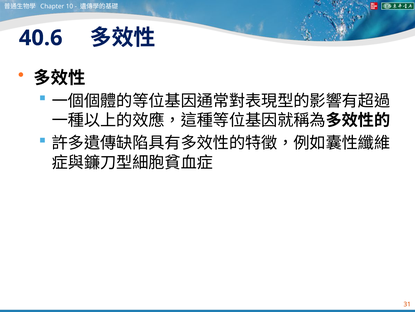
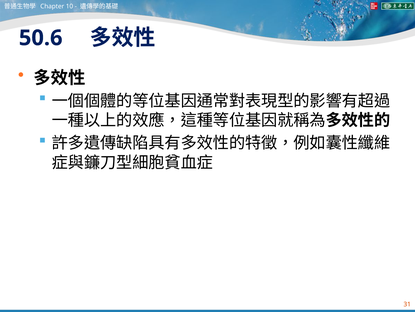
40.6: 40.6 -> 50.6 (41, 38)
